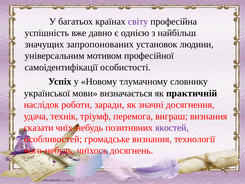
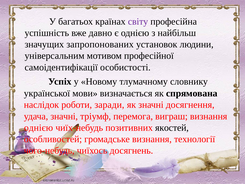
практичній: практичній -> спрямована (192, 93)
удача технік: технік -> значні (64, 116)
сказати: сказати -> однією (38, 128)
якостей colour: purple -> black (172, 128)
